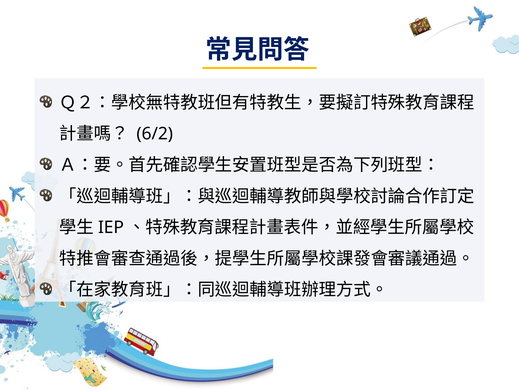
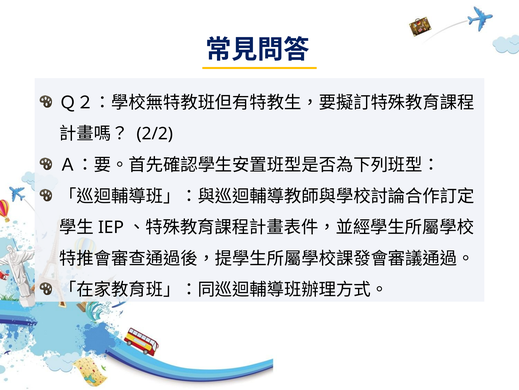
6/2: 6/2 -> 2/2 (155, 134)
